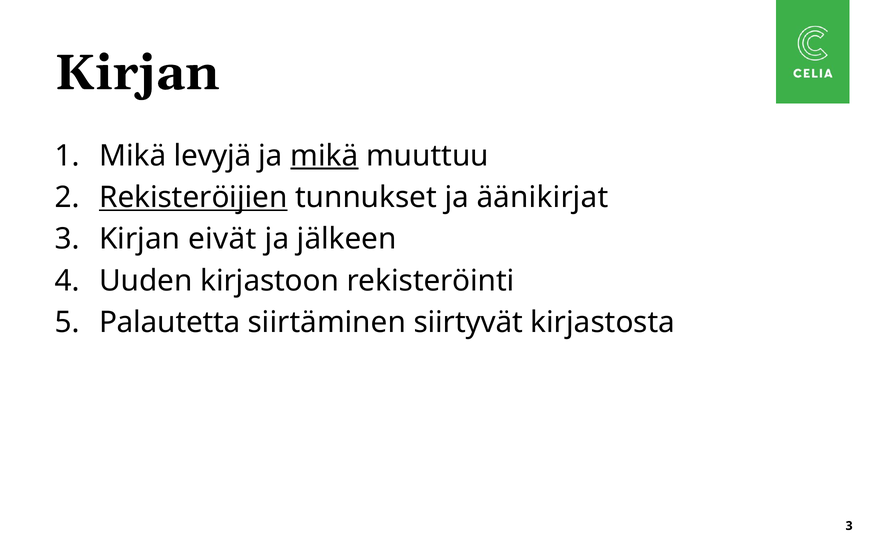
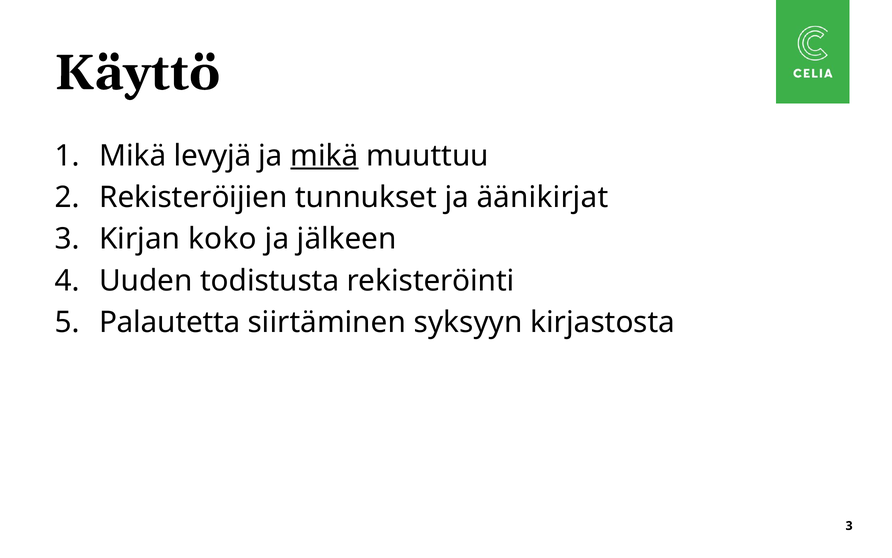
Kirjan: Kirjan -> Käyttö (137, 73)
Rekisteröijien underline: present -> none (193, 197)
eivät: eivät -> koko (222, 239)
kirjastoon: kirjastoon -> todistusta (270, 280)
siirtyvät: siirtyvät -> syksyyn (468, 322)
